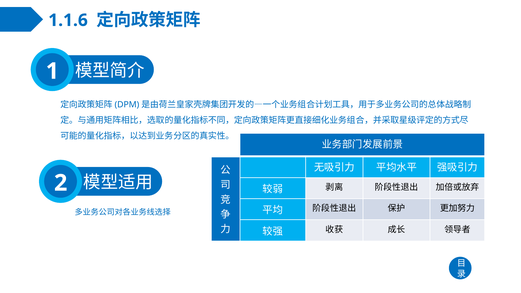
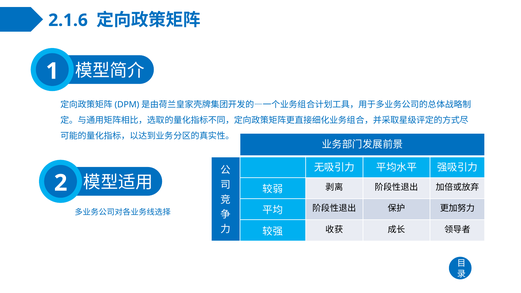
1.1.6: 1.1.6 -> 2.1.6 (68, 20)
